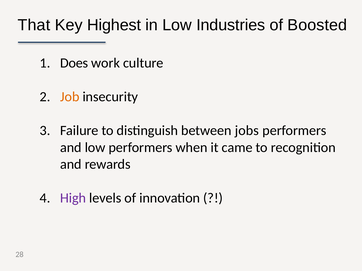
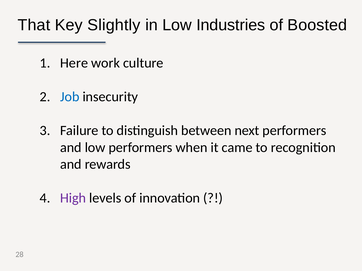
Highest: Highest -> Slightly (114, 25)
Does: Does -> Here (74, 63)
Job colour: orange -> blue (70, 97)
jobs: jobs -> next (247, 131)
